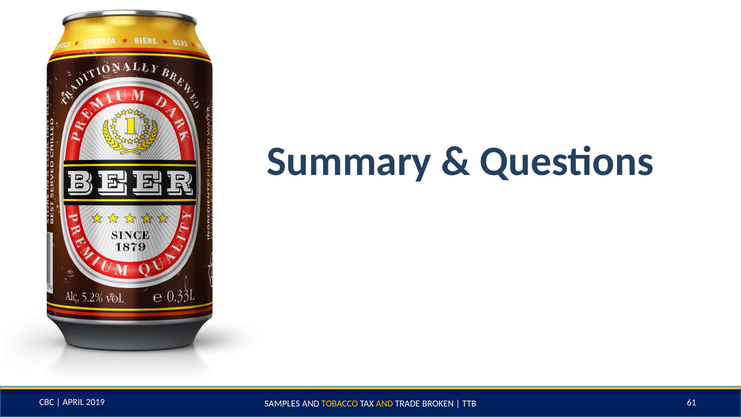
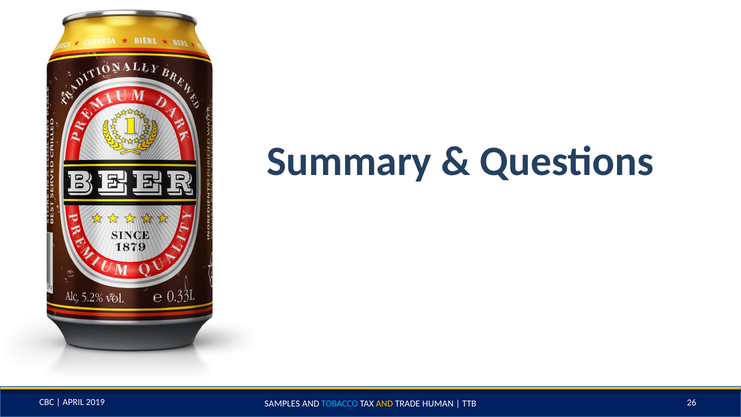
TOBACCO colour: yellow -> light blue (340, 404)
BROKEN: BROKEN -> HUMAN (438, 404)
61: 61 -> 26 (692, 403)
